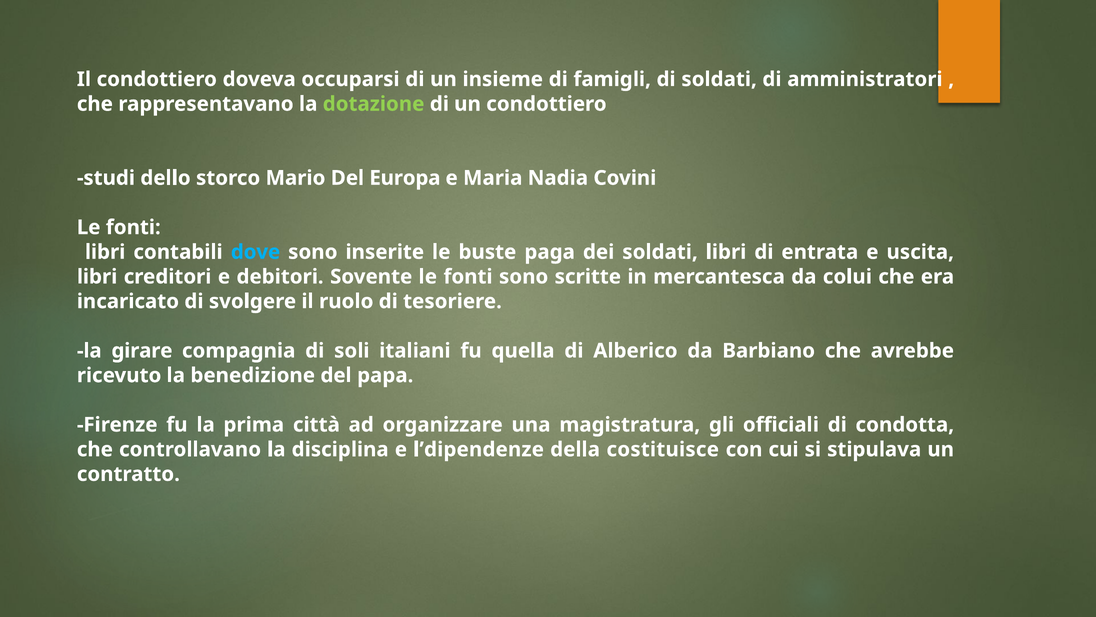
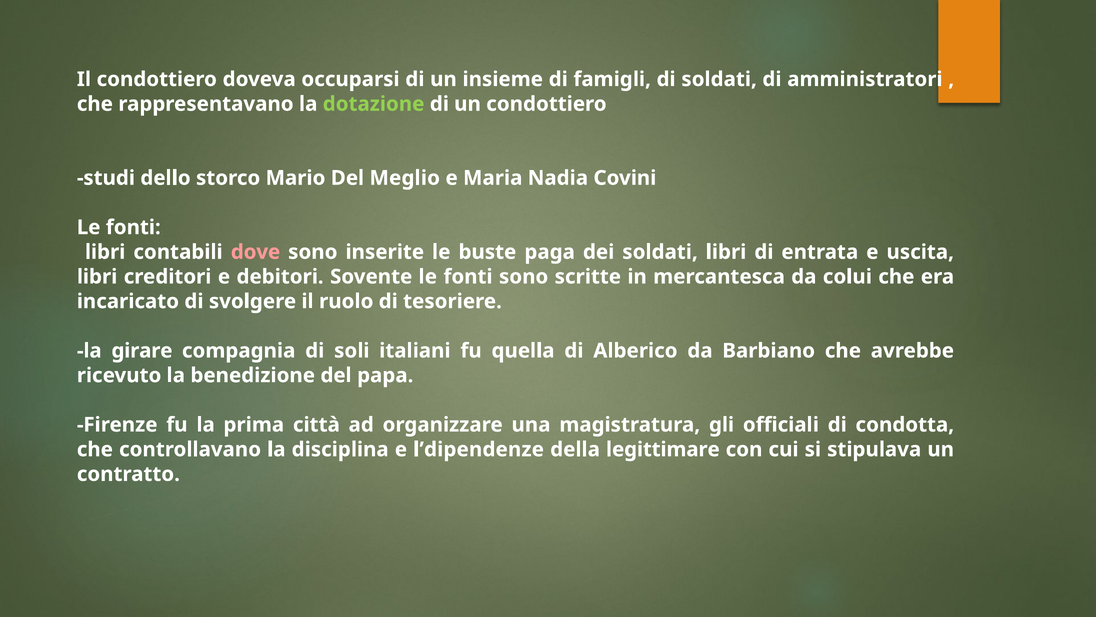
Europa: Europa -> Meglio (405, 178)
dove colour: light blue -> pink (256, 252)
costituisce: costituisce -> legittimare (663, 449)
